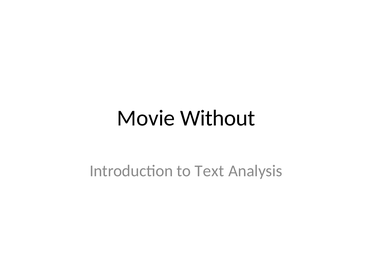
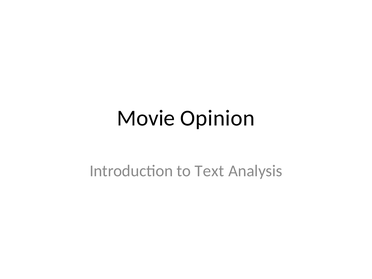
Without: Without -> Opinion (217, 118)
